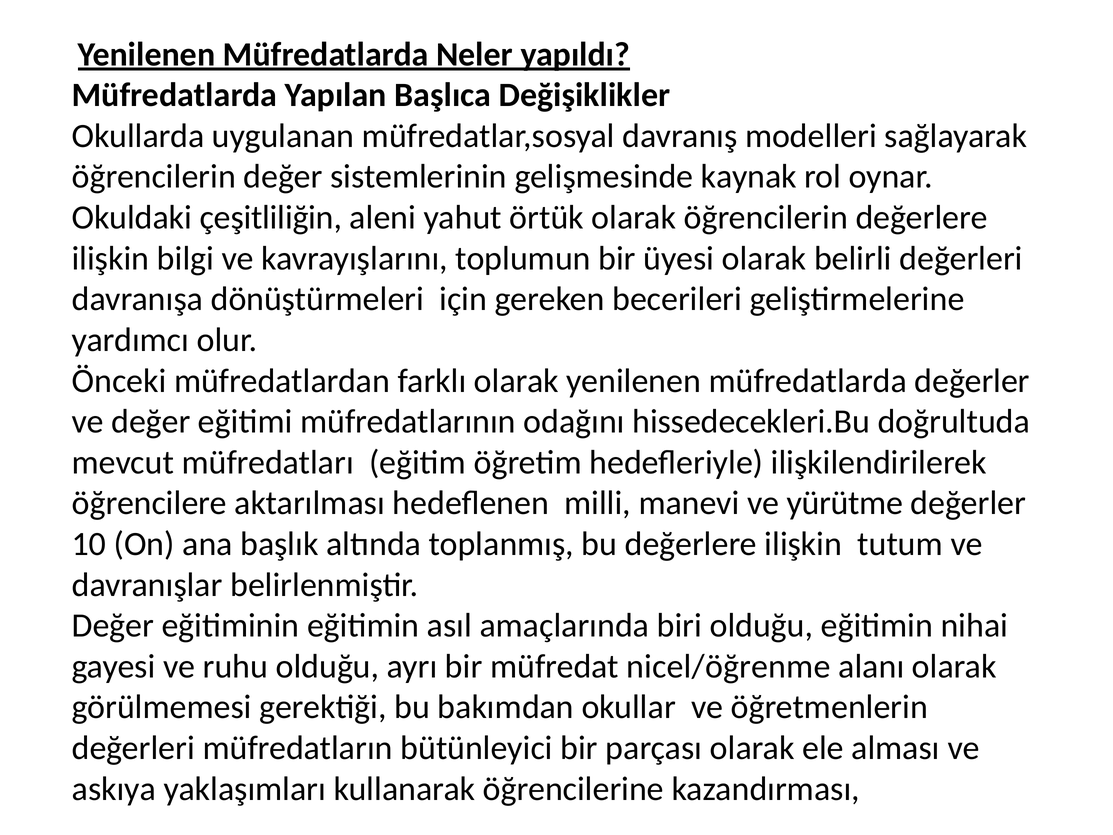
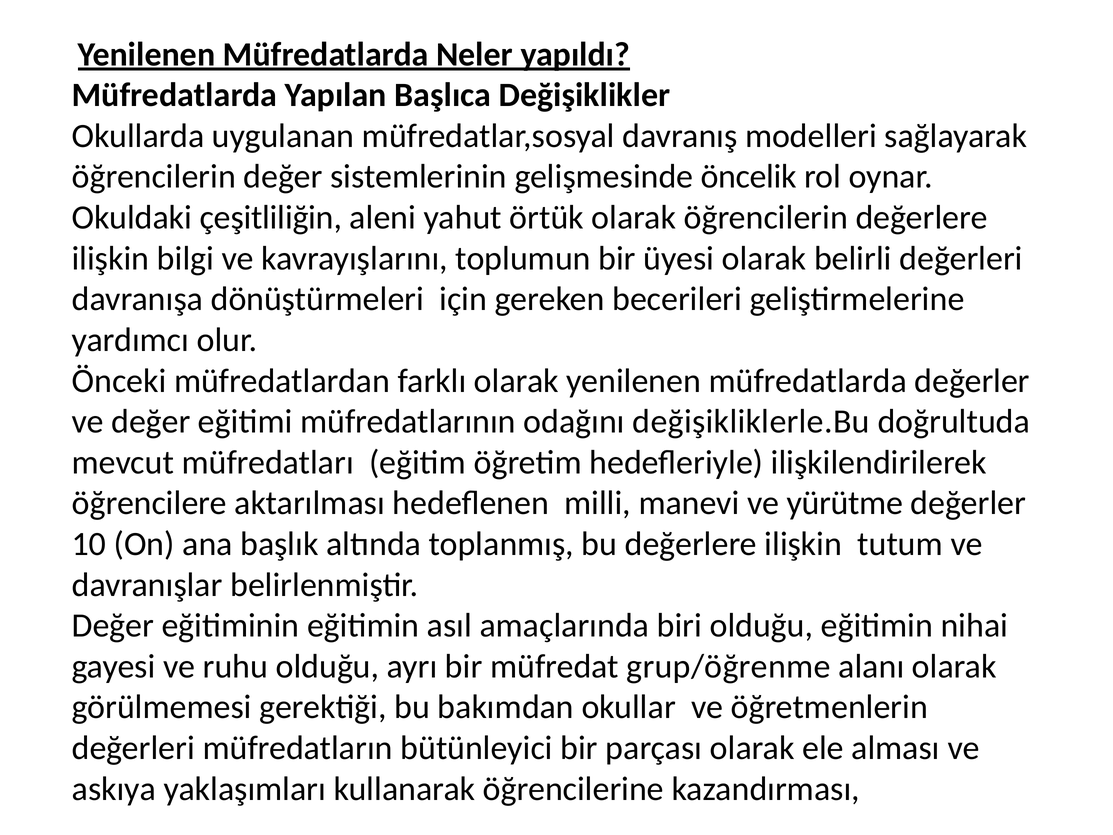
kaynak: kaynak -> öncelik (749, 177)
hissedecekleri.Bu: hissedecekleri.Bu -> değişikliklerle.Bu (751, 421)
nicel/öğrenme: nicel/öğrenme -> grup/öğrenme (728, 666)
